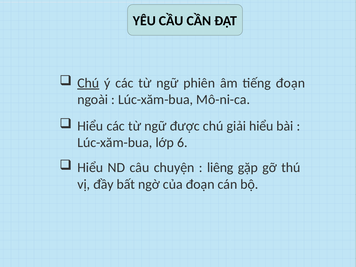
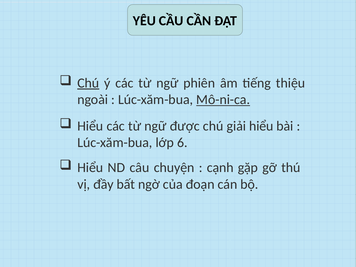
tiếng đoạn: đoạn -> thiệu (291, 83)
Mô-ni-ca underline: none -> present (223, 100)
liêng: liêng -> cạnh (220, 168)
